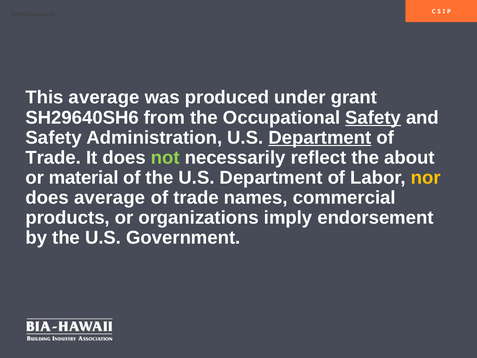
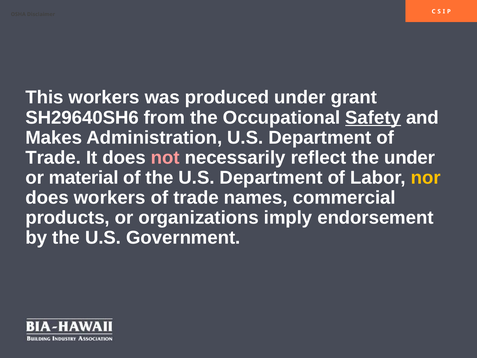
This average: average -> workers (104, 97)
Safety: Safety -> Makes (54, 138)
Department underline: present -> none (320, 138)
not colour: light green -> pink (165, 158)
the about: about -> under (410, 158)
does average: average -> workers (110, 198)
